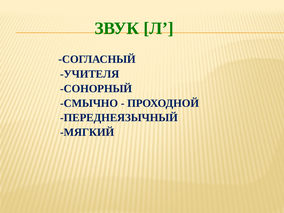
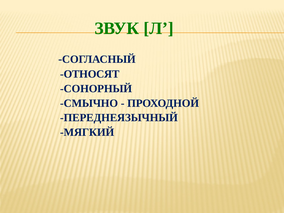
УЧИТЕЛЯ: УЧИТЕЛЯ -> ОТНОСЯТ (90, 74)
